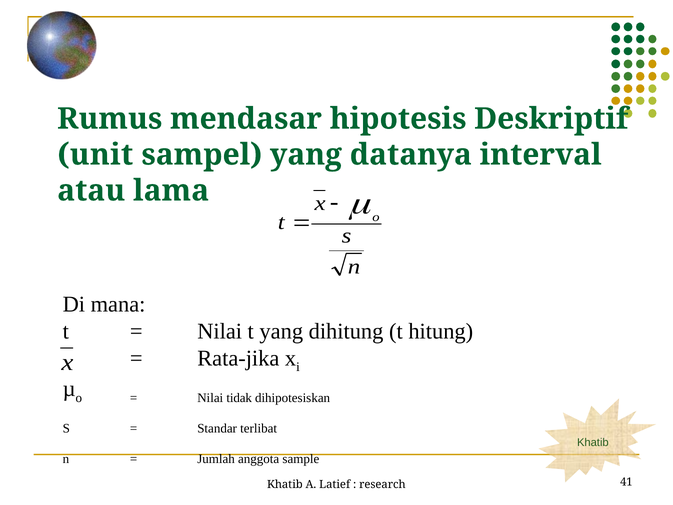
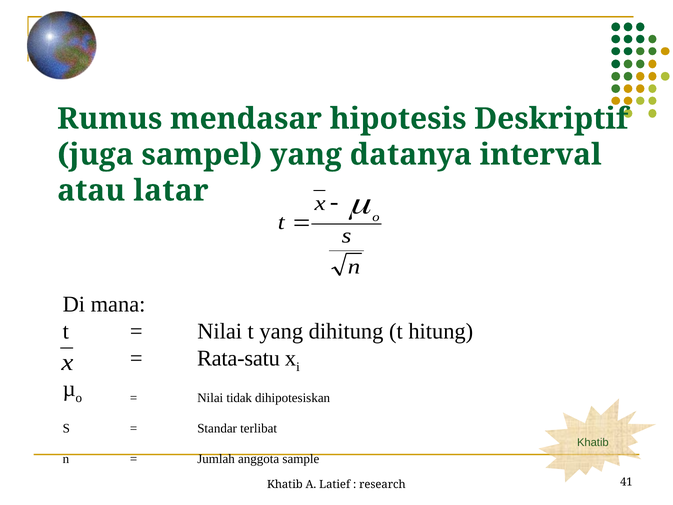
unit: unit -> juga (95, 155)
lama: lama -> latar (171, 191)
Rata-jika: Rata-jika -> Rata-satu (238, 358)
